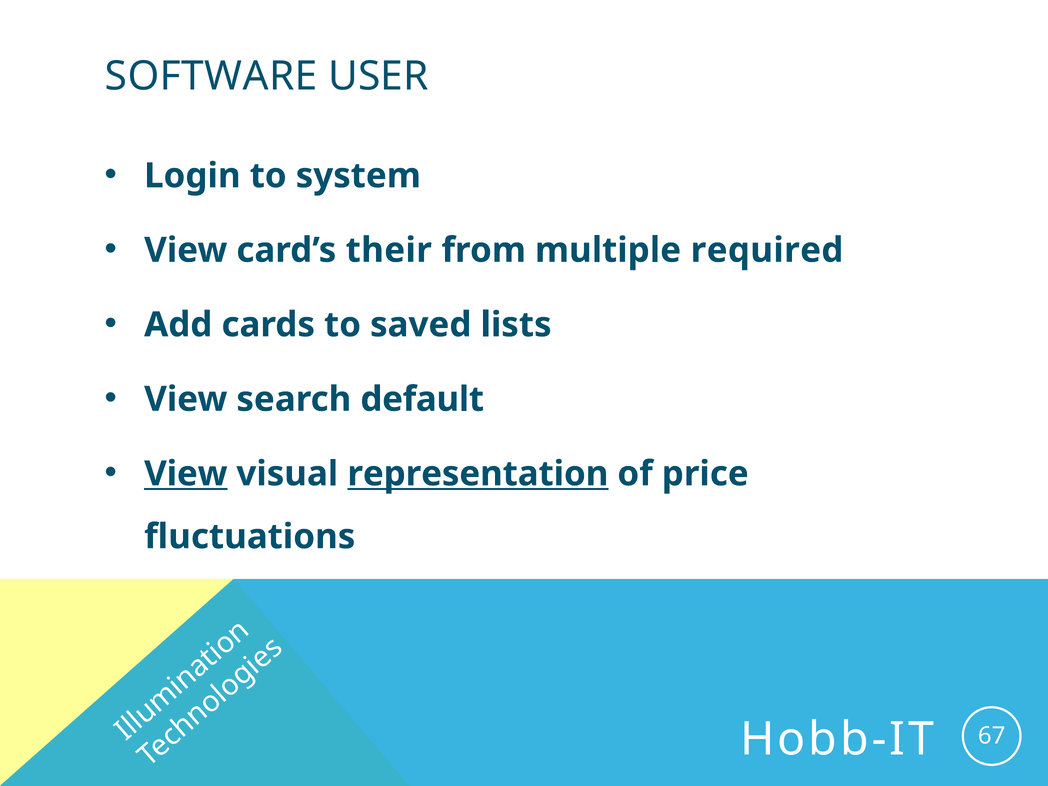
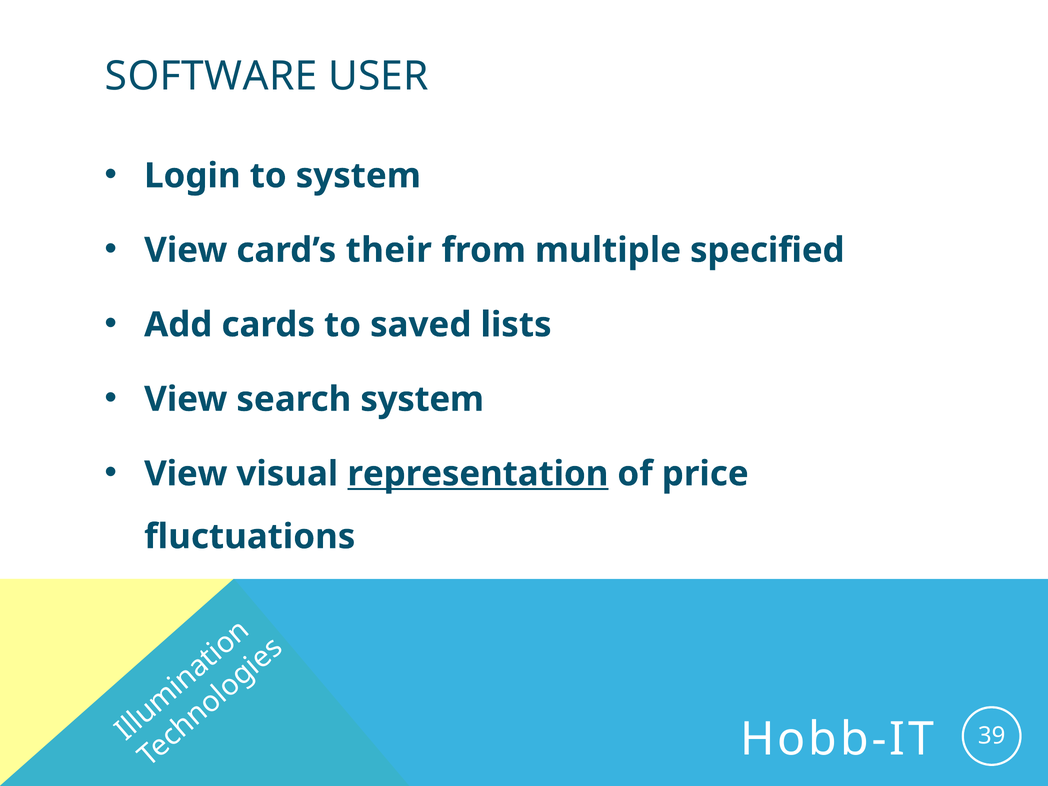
required: required -> specified (767, 250)
search default: default -> system (422, 399)
View underline: present -> none (186, 474)
67: 67 -> 39 (992, 736)
